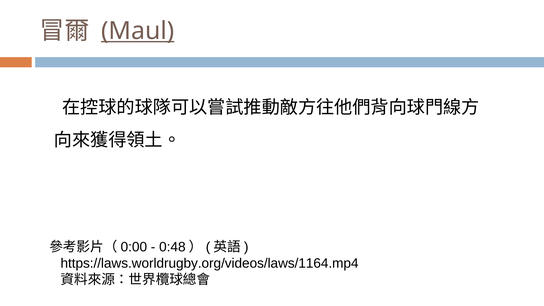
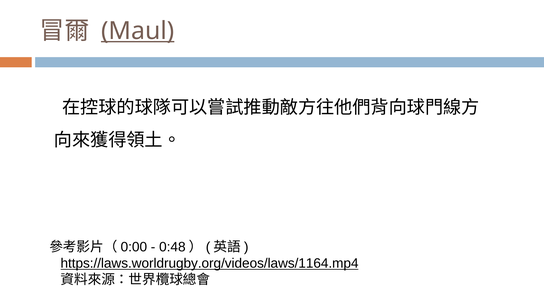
https://laws.worldrugby.org/videos/laws/1164.mp4 underline: none -> present (210, 263)
